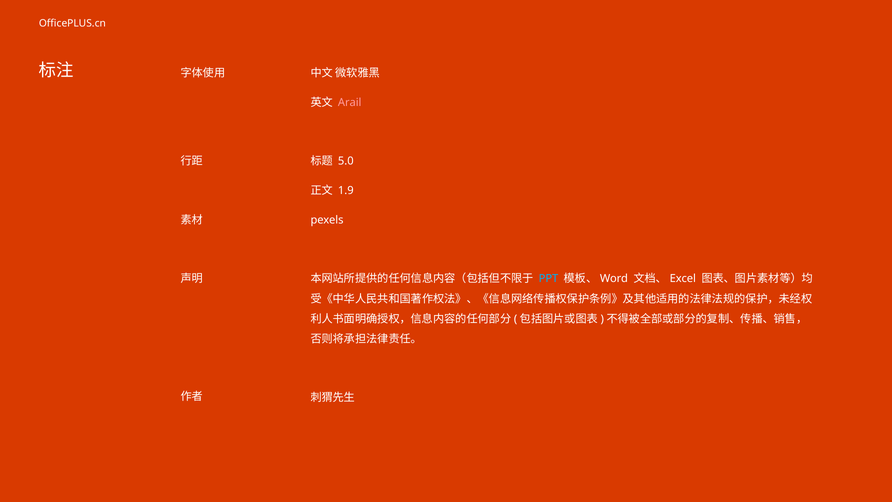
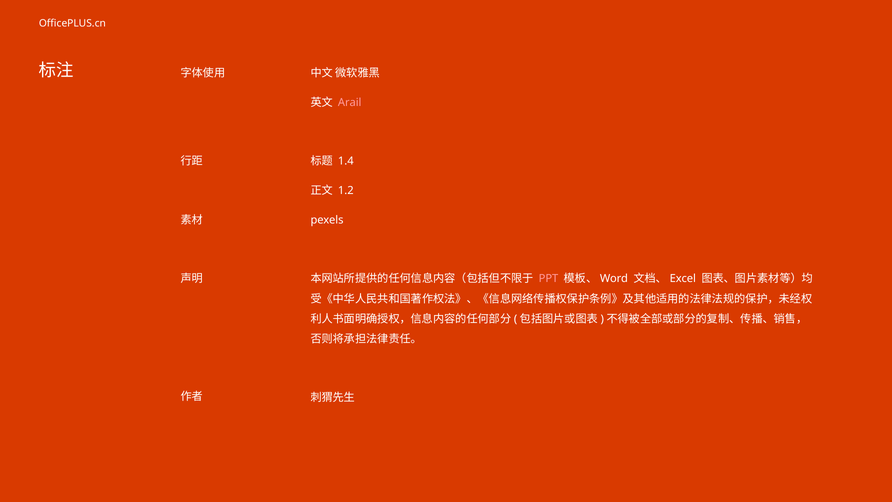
5.0: 5.0 -> 1.4 (346, 161)
1.9: 1.9 -> 1.2 (346, 191)
PPT colour: light blue -> pink (548, 279)
